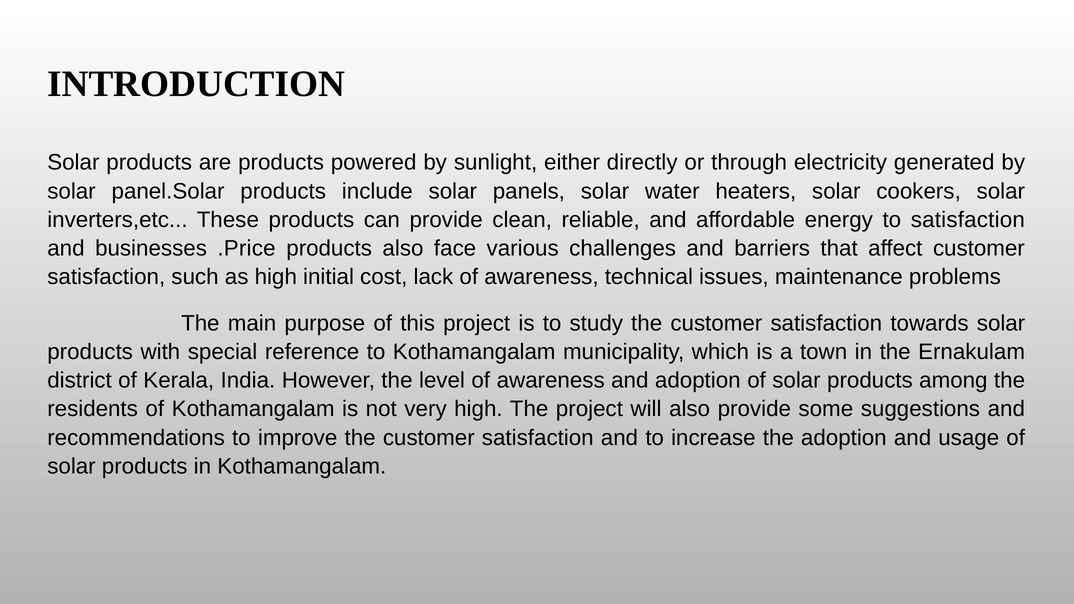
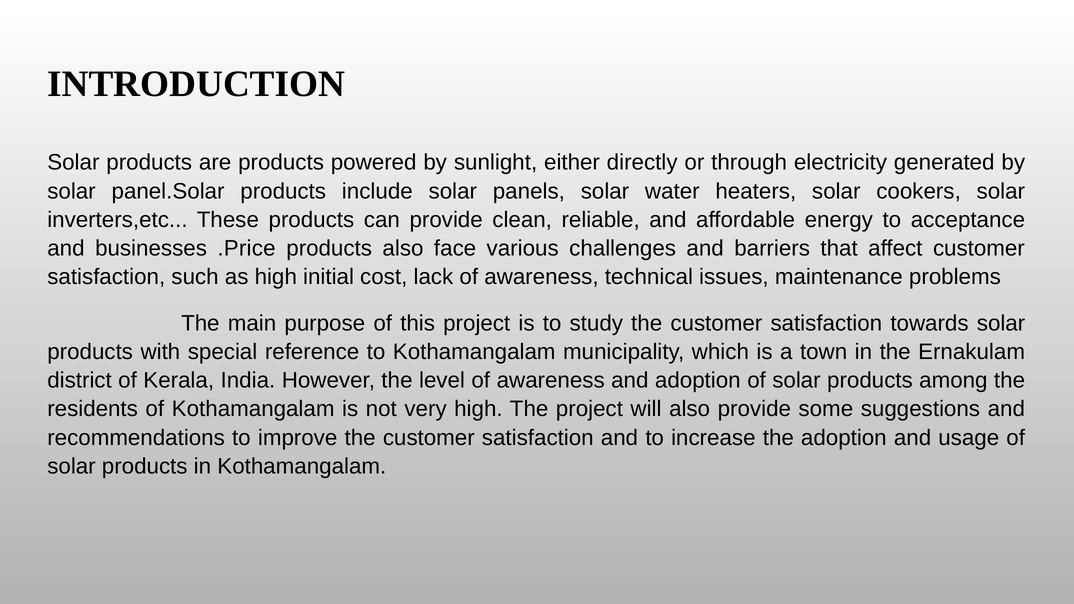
to satisfaction: satisfaction -> acceptance (968, 220)
